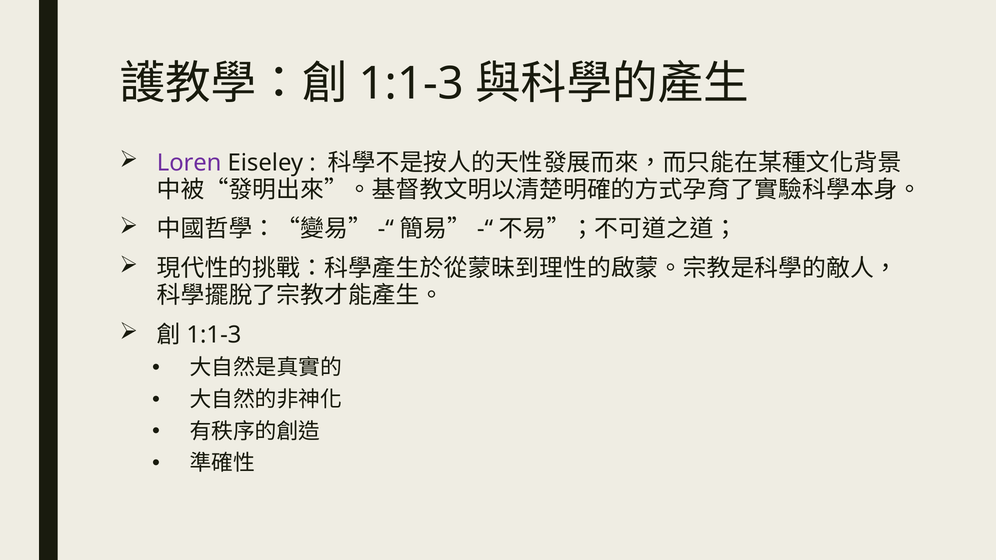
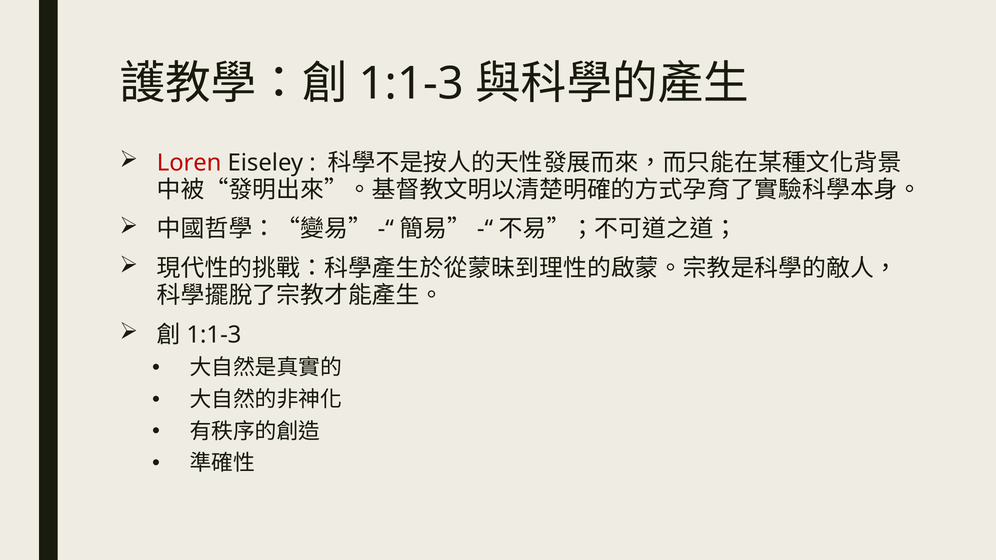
Loren colour: purple -> red (189, 163)
